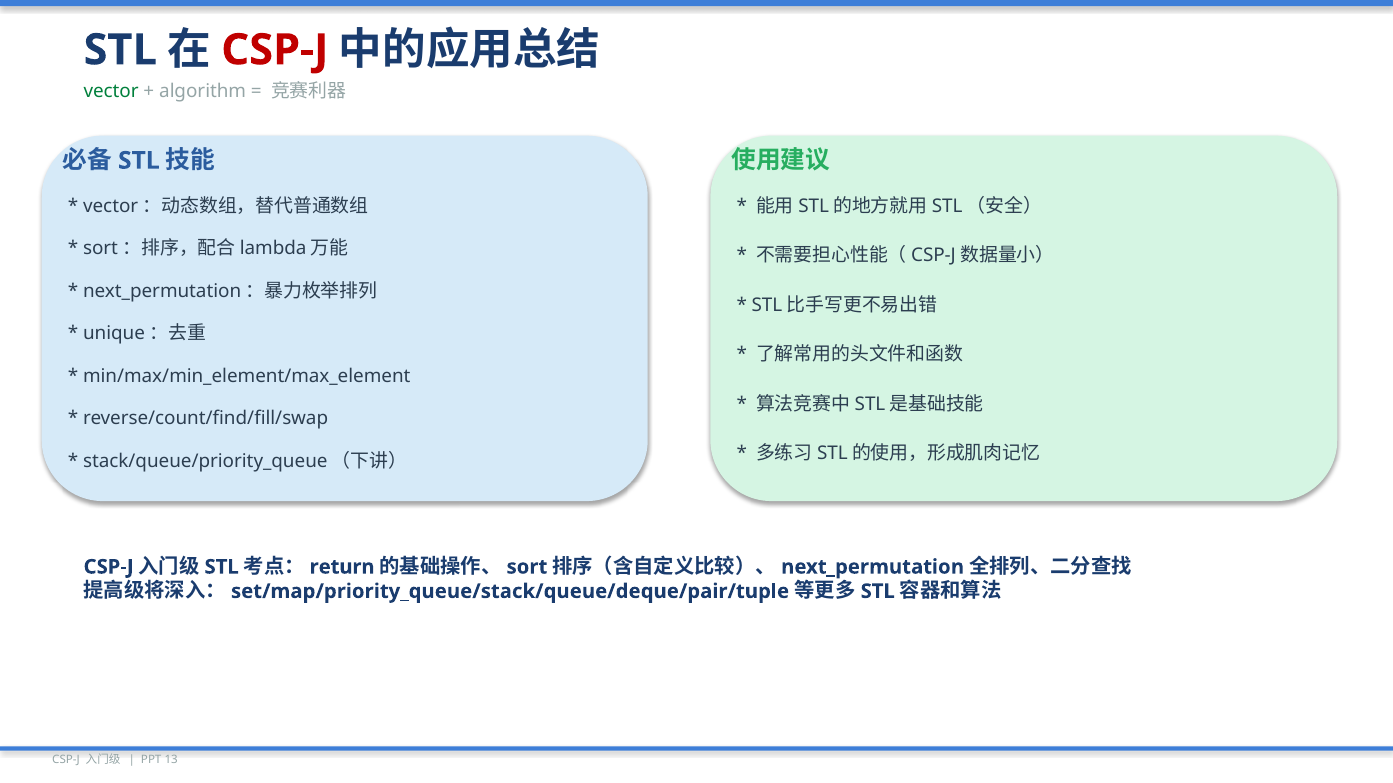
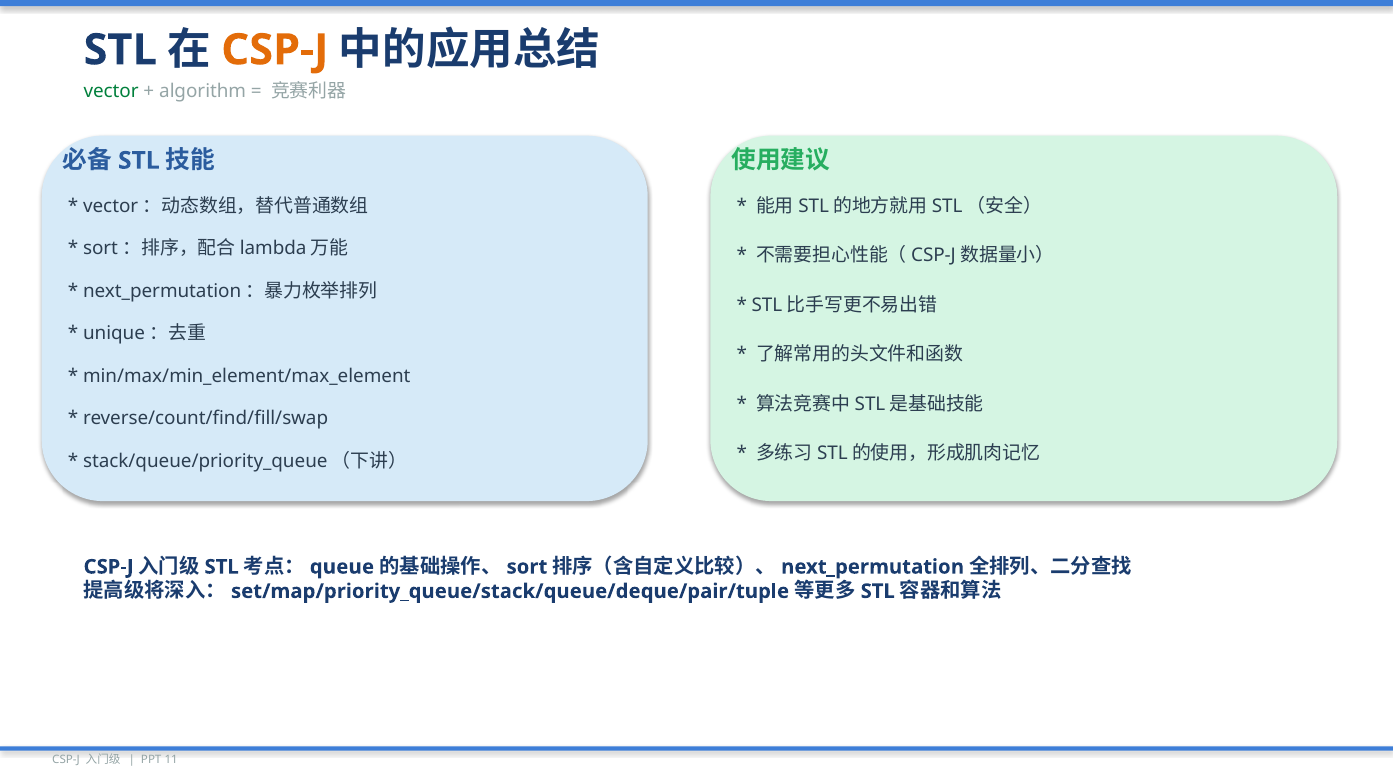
CSP-J colour: red -> orange (275, 50)
return: return -> queue (342, 567)
13: 13 -> 11 (171, 760)
